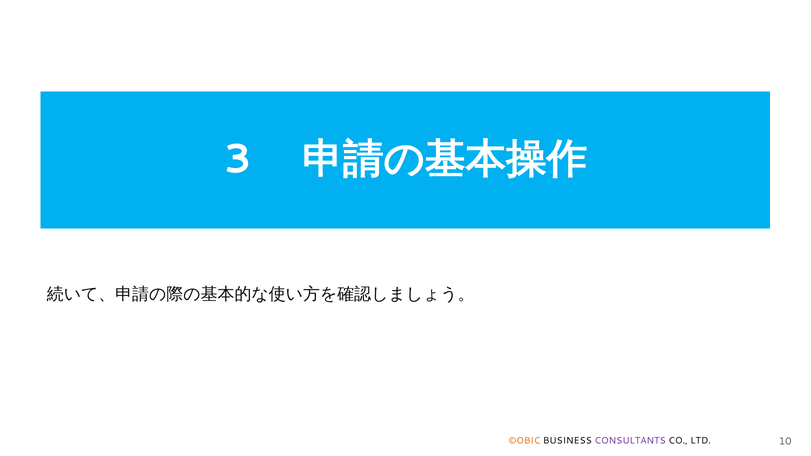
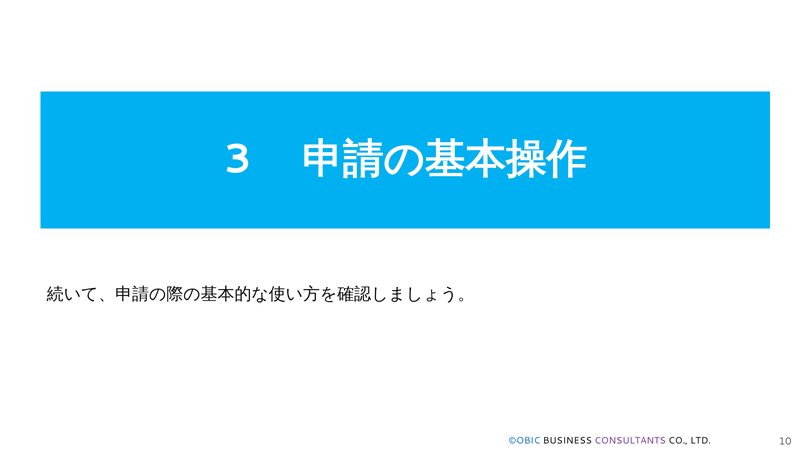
©OBIC colour: orange -> blue (524, 441)
